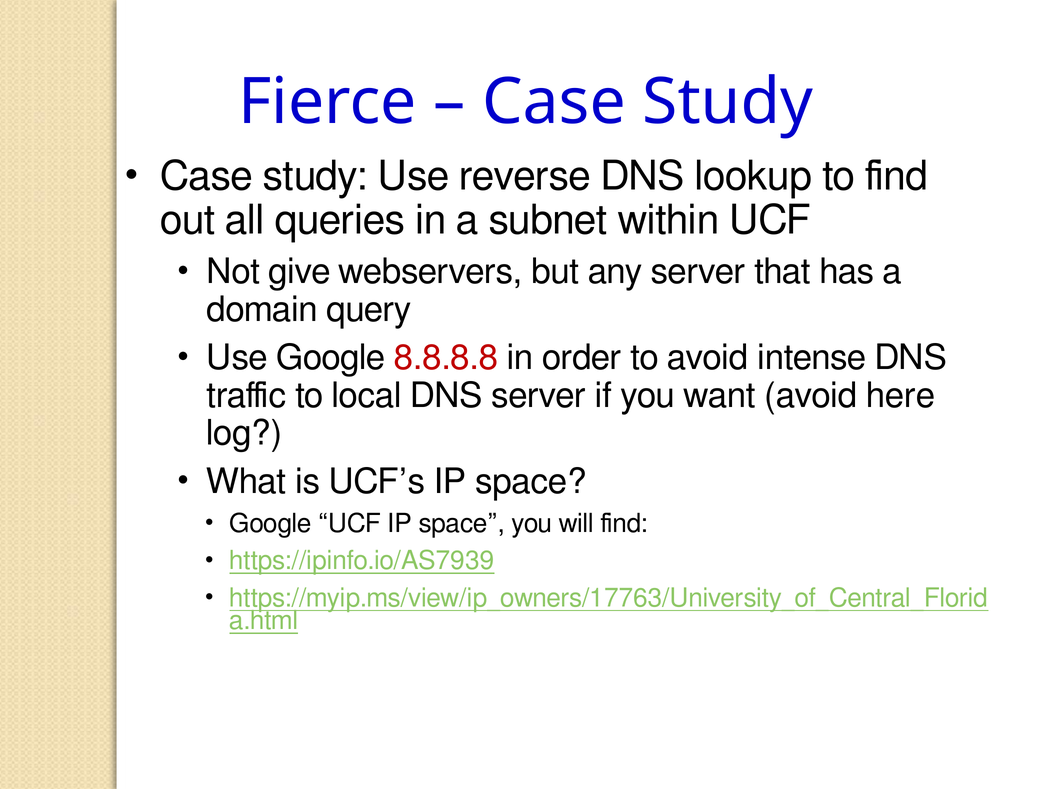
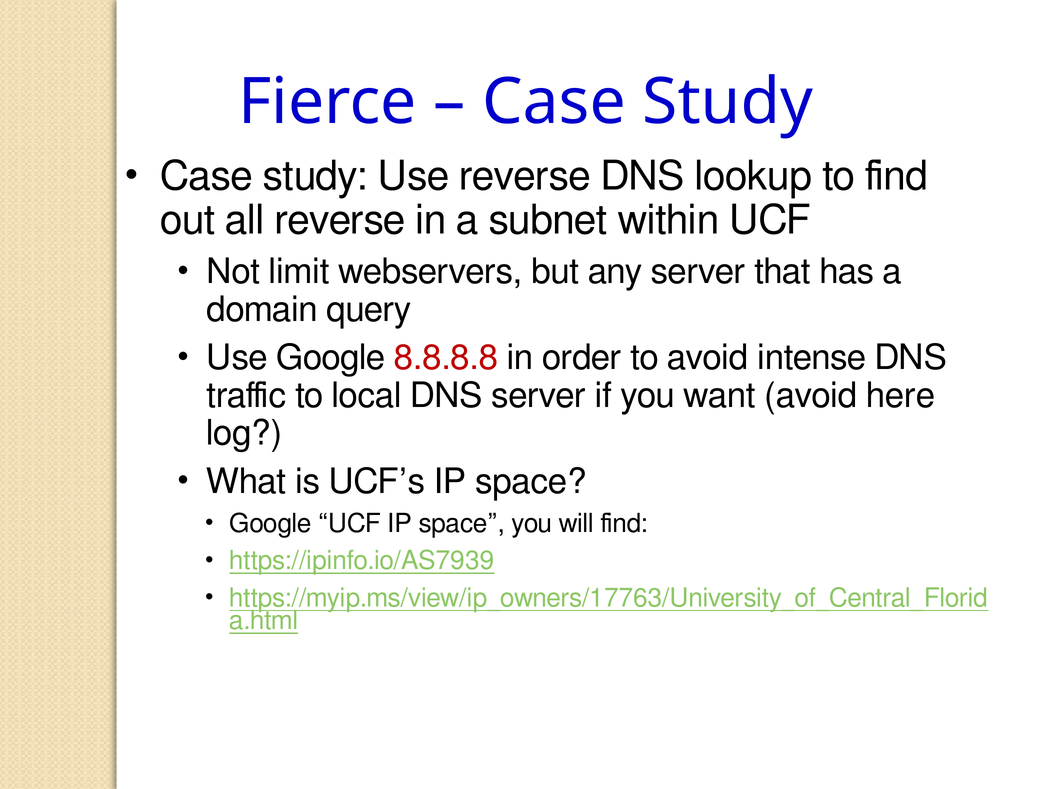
all queries: queries -> reverse (340, 220)
give: give -> limit (299, 272)
